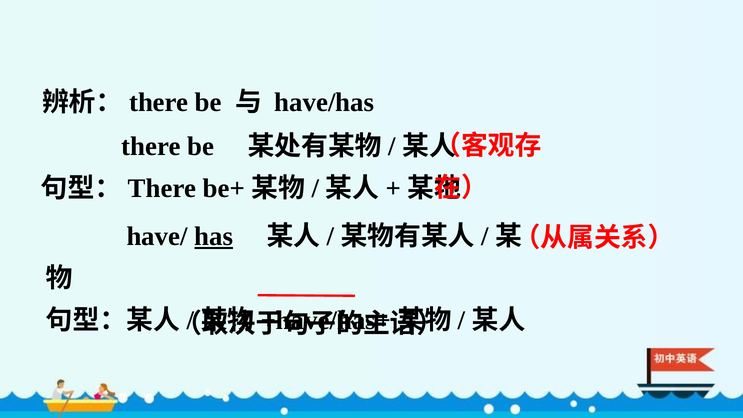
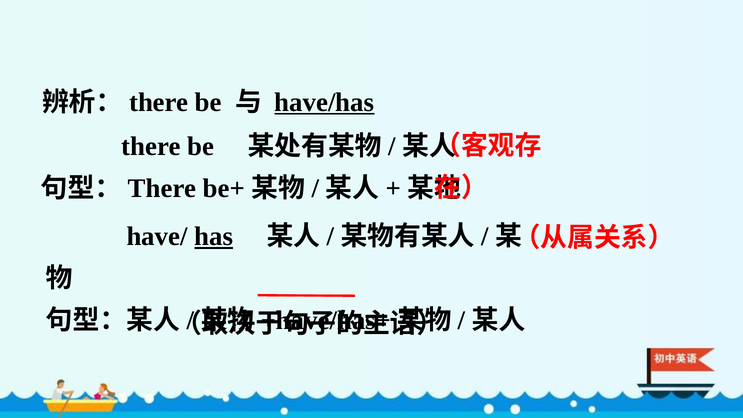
have/has underline: none -> present (324, 102)
